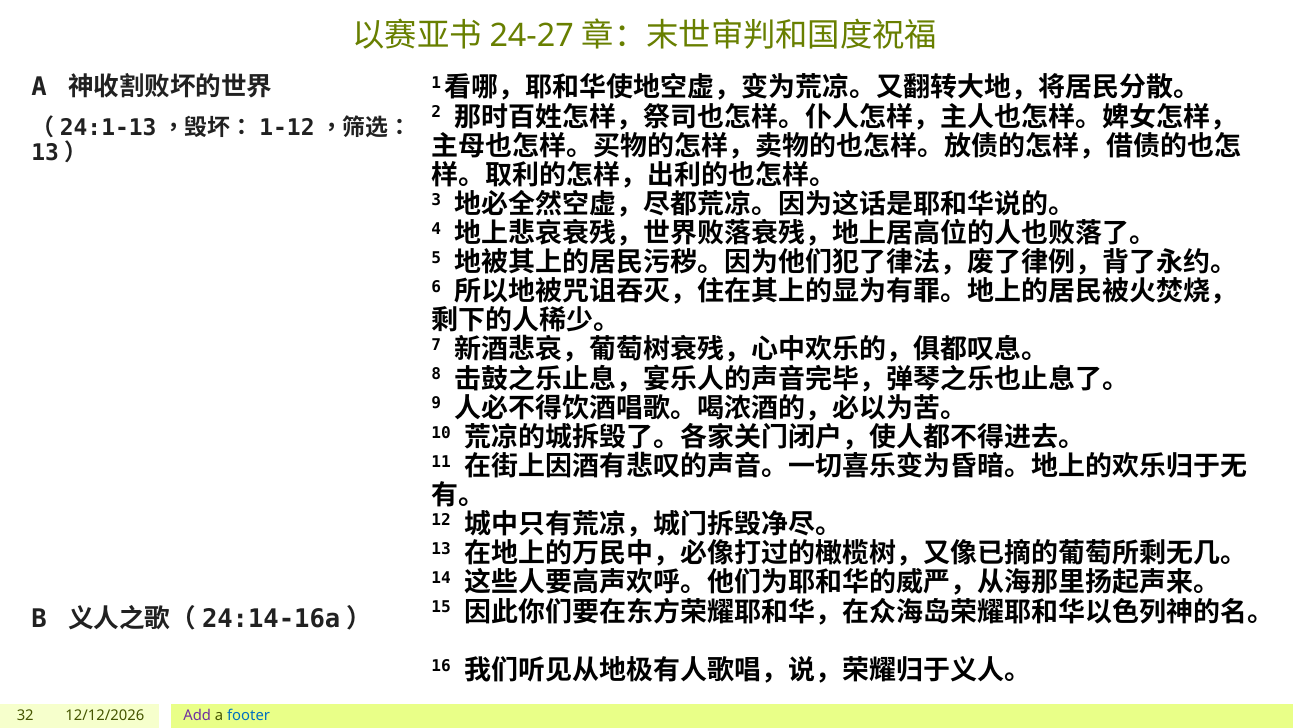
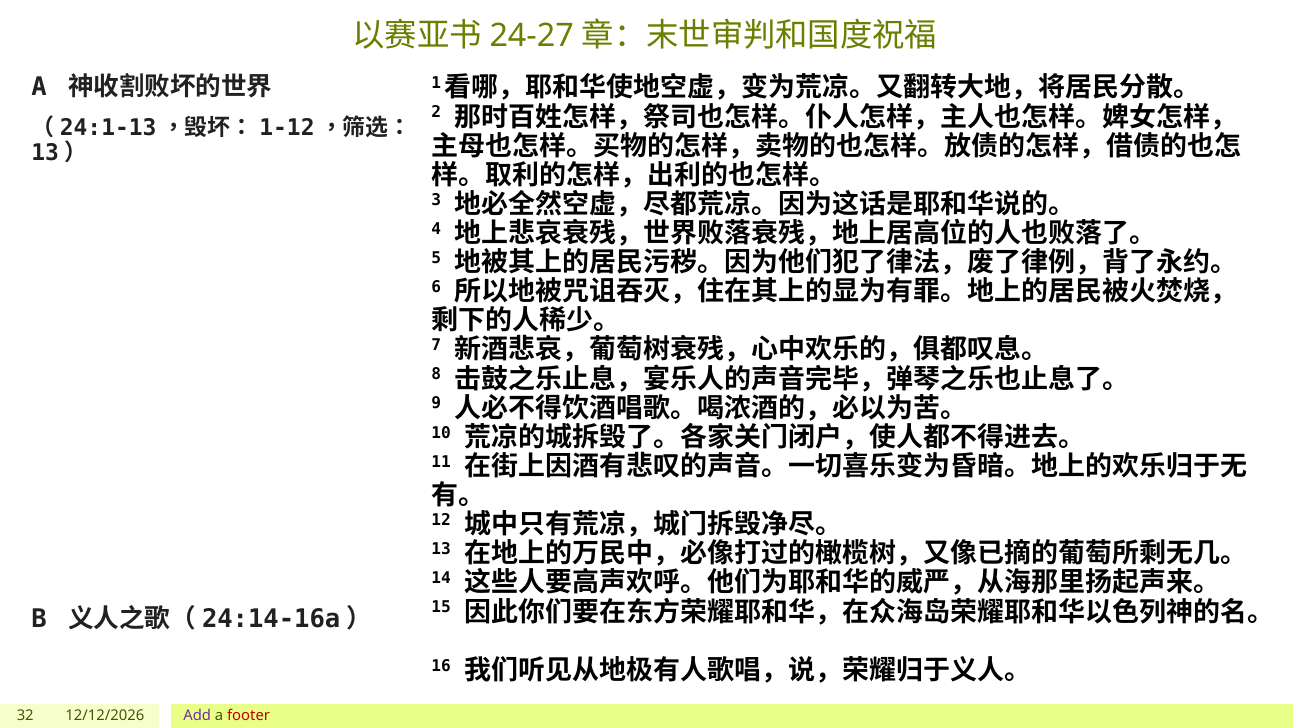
footer colour: blue -> red (249, 715)
